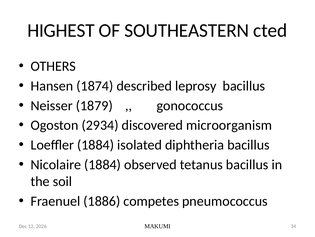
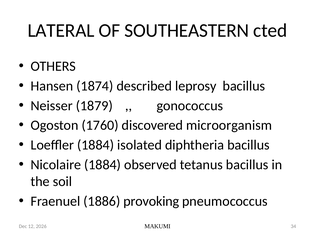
HIGHEST: HIGHEST -> LATERAL (61, 30)
2934: 2934 -> 1760 (100, 125)
competes: competes -> provoking (151, 201)
